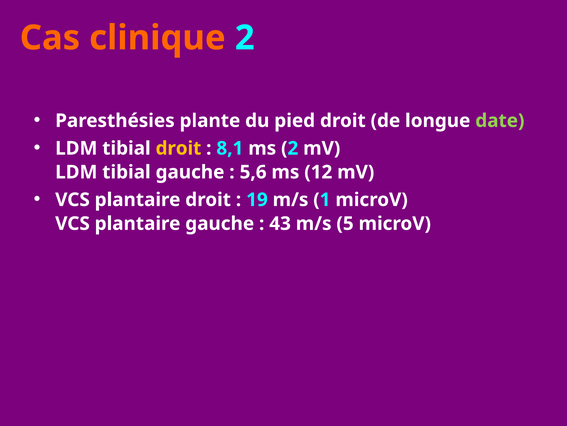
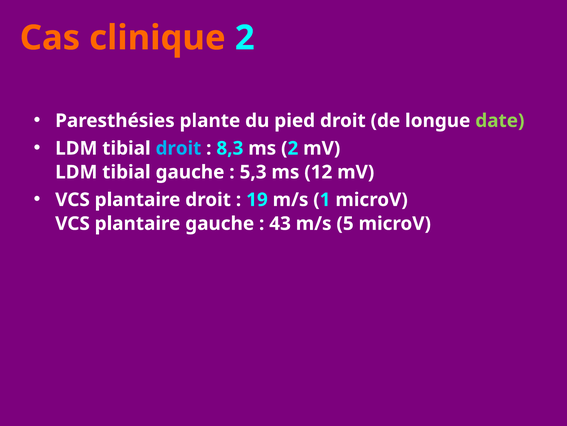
droit colour: yellow -> light blue (178, 148)
8,1: 8,1 -> 8,3 (230, 148)
5,6: 5,6 -> 5,3 (253, 172)
